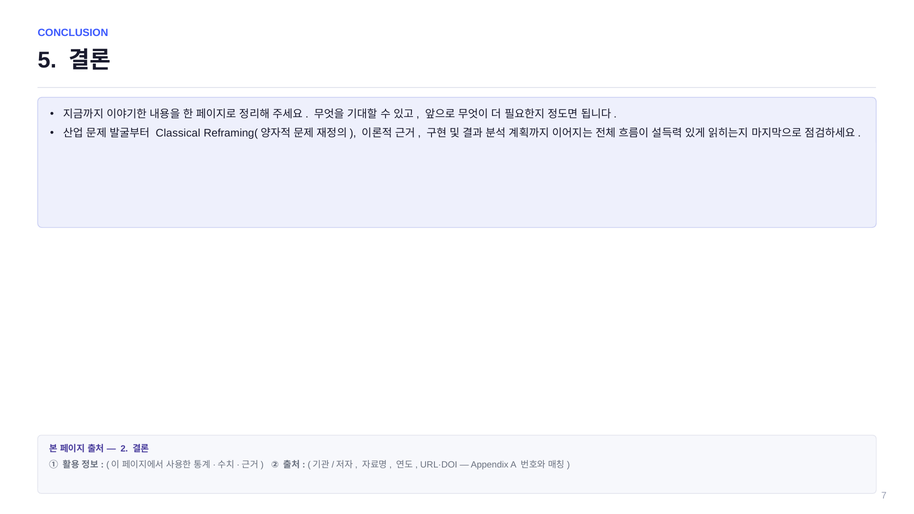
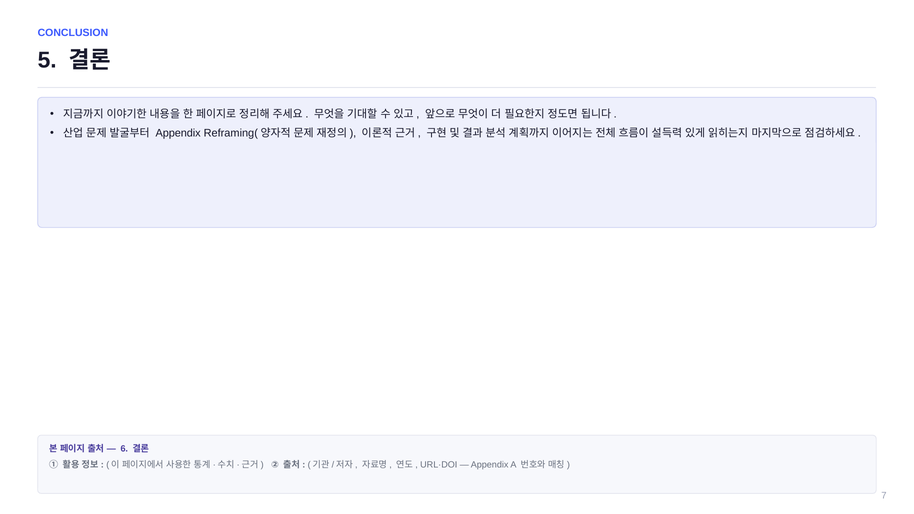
Classical: Classical -> Appendix (178, 133)
2: 2 -> 6 (124, 449)
